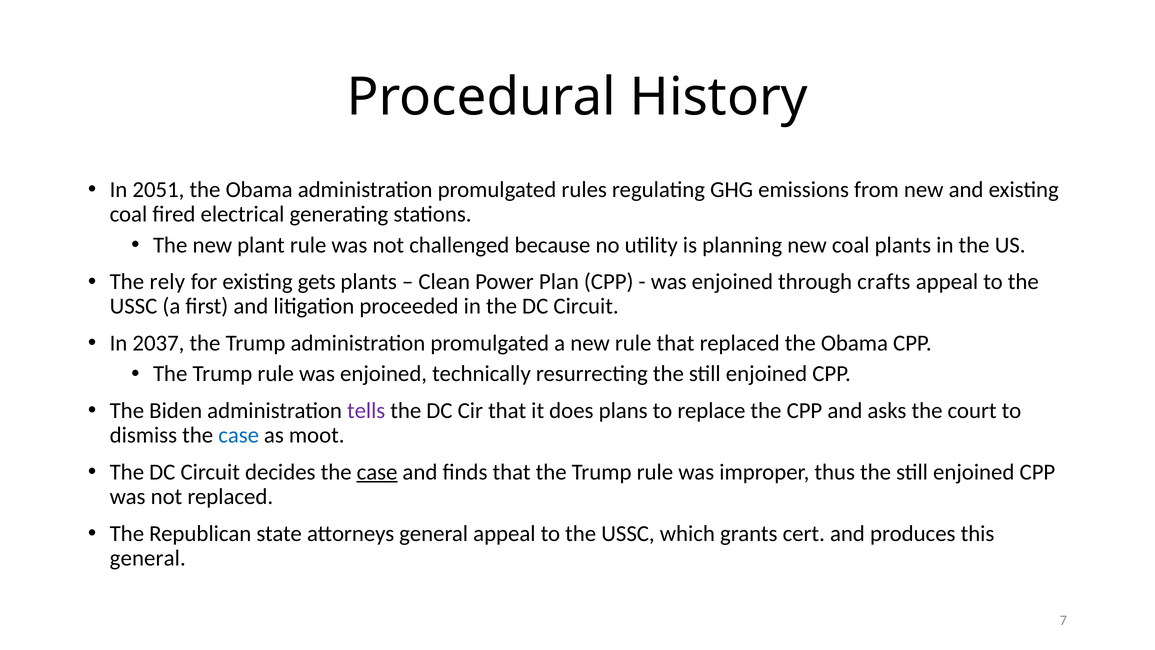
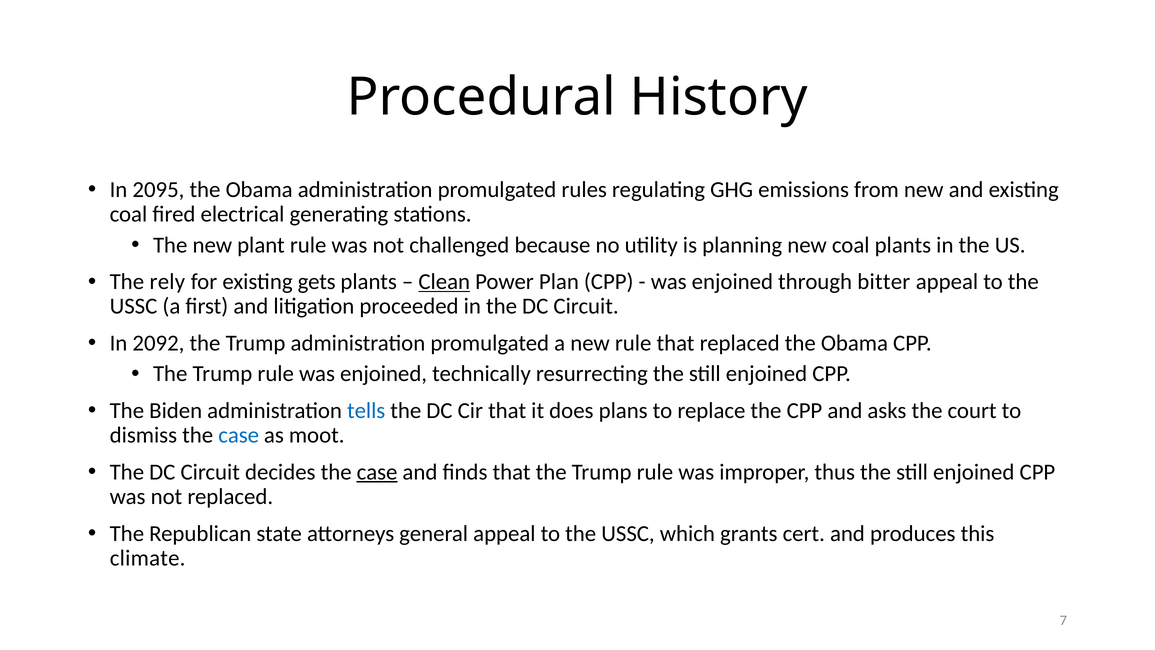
2051: 2051 -> 2095 (158, 189)
Clean underline: none -> present (444, 282)
crafts: crafts -> bitter (884, 282)
2037: 2037 -> 2092 (158, 343)
tells colour: purple -> blue (366, 410)
general: general -> climate (148, 558)
